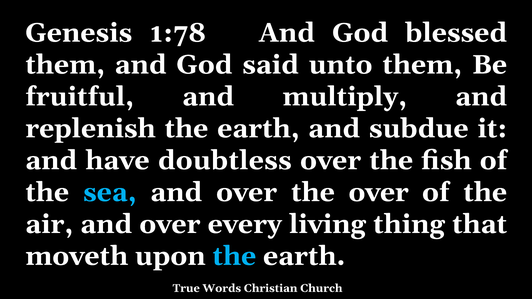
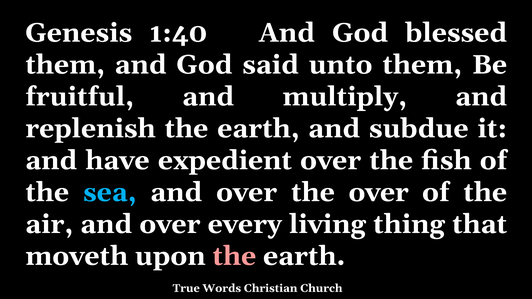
1:78: 1:78 -> 1:40 (178, 33)
doubtless: doubtless -> expedient (225, 161)
the colour: light blue -> pink (234, 256)
